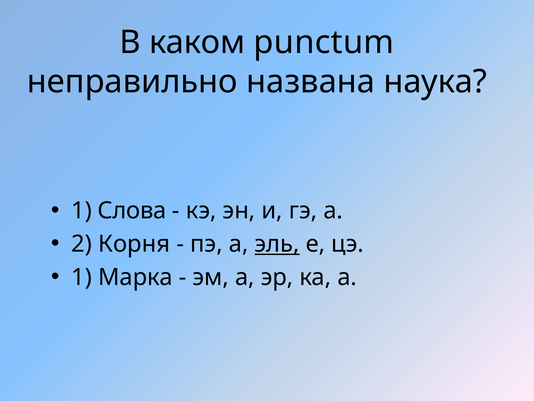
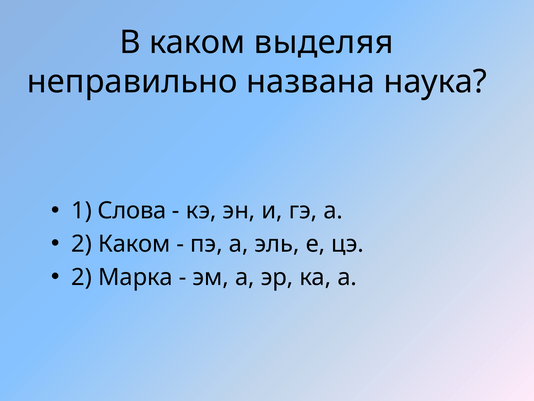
punctum: punctum -> выделяя (324, 42)
2 Корня: Корня -> Каком (134, 244)
эль underline: present -> none (277, 244)
1: 1 -> 2 (82, 277)
